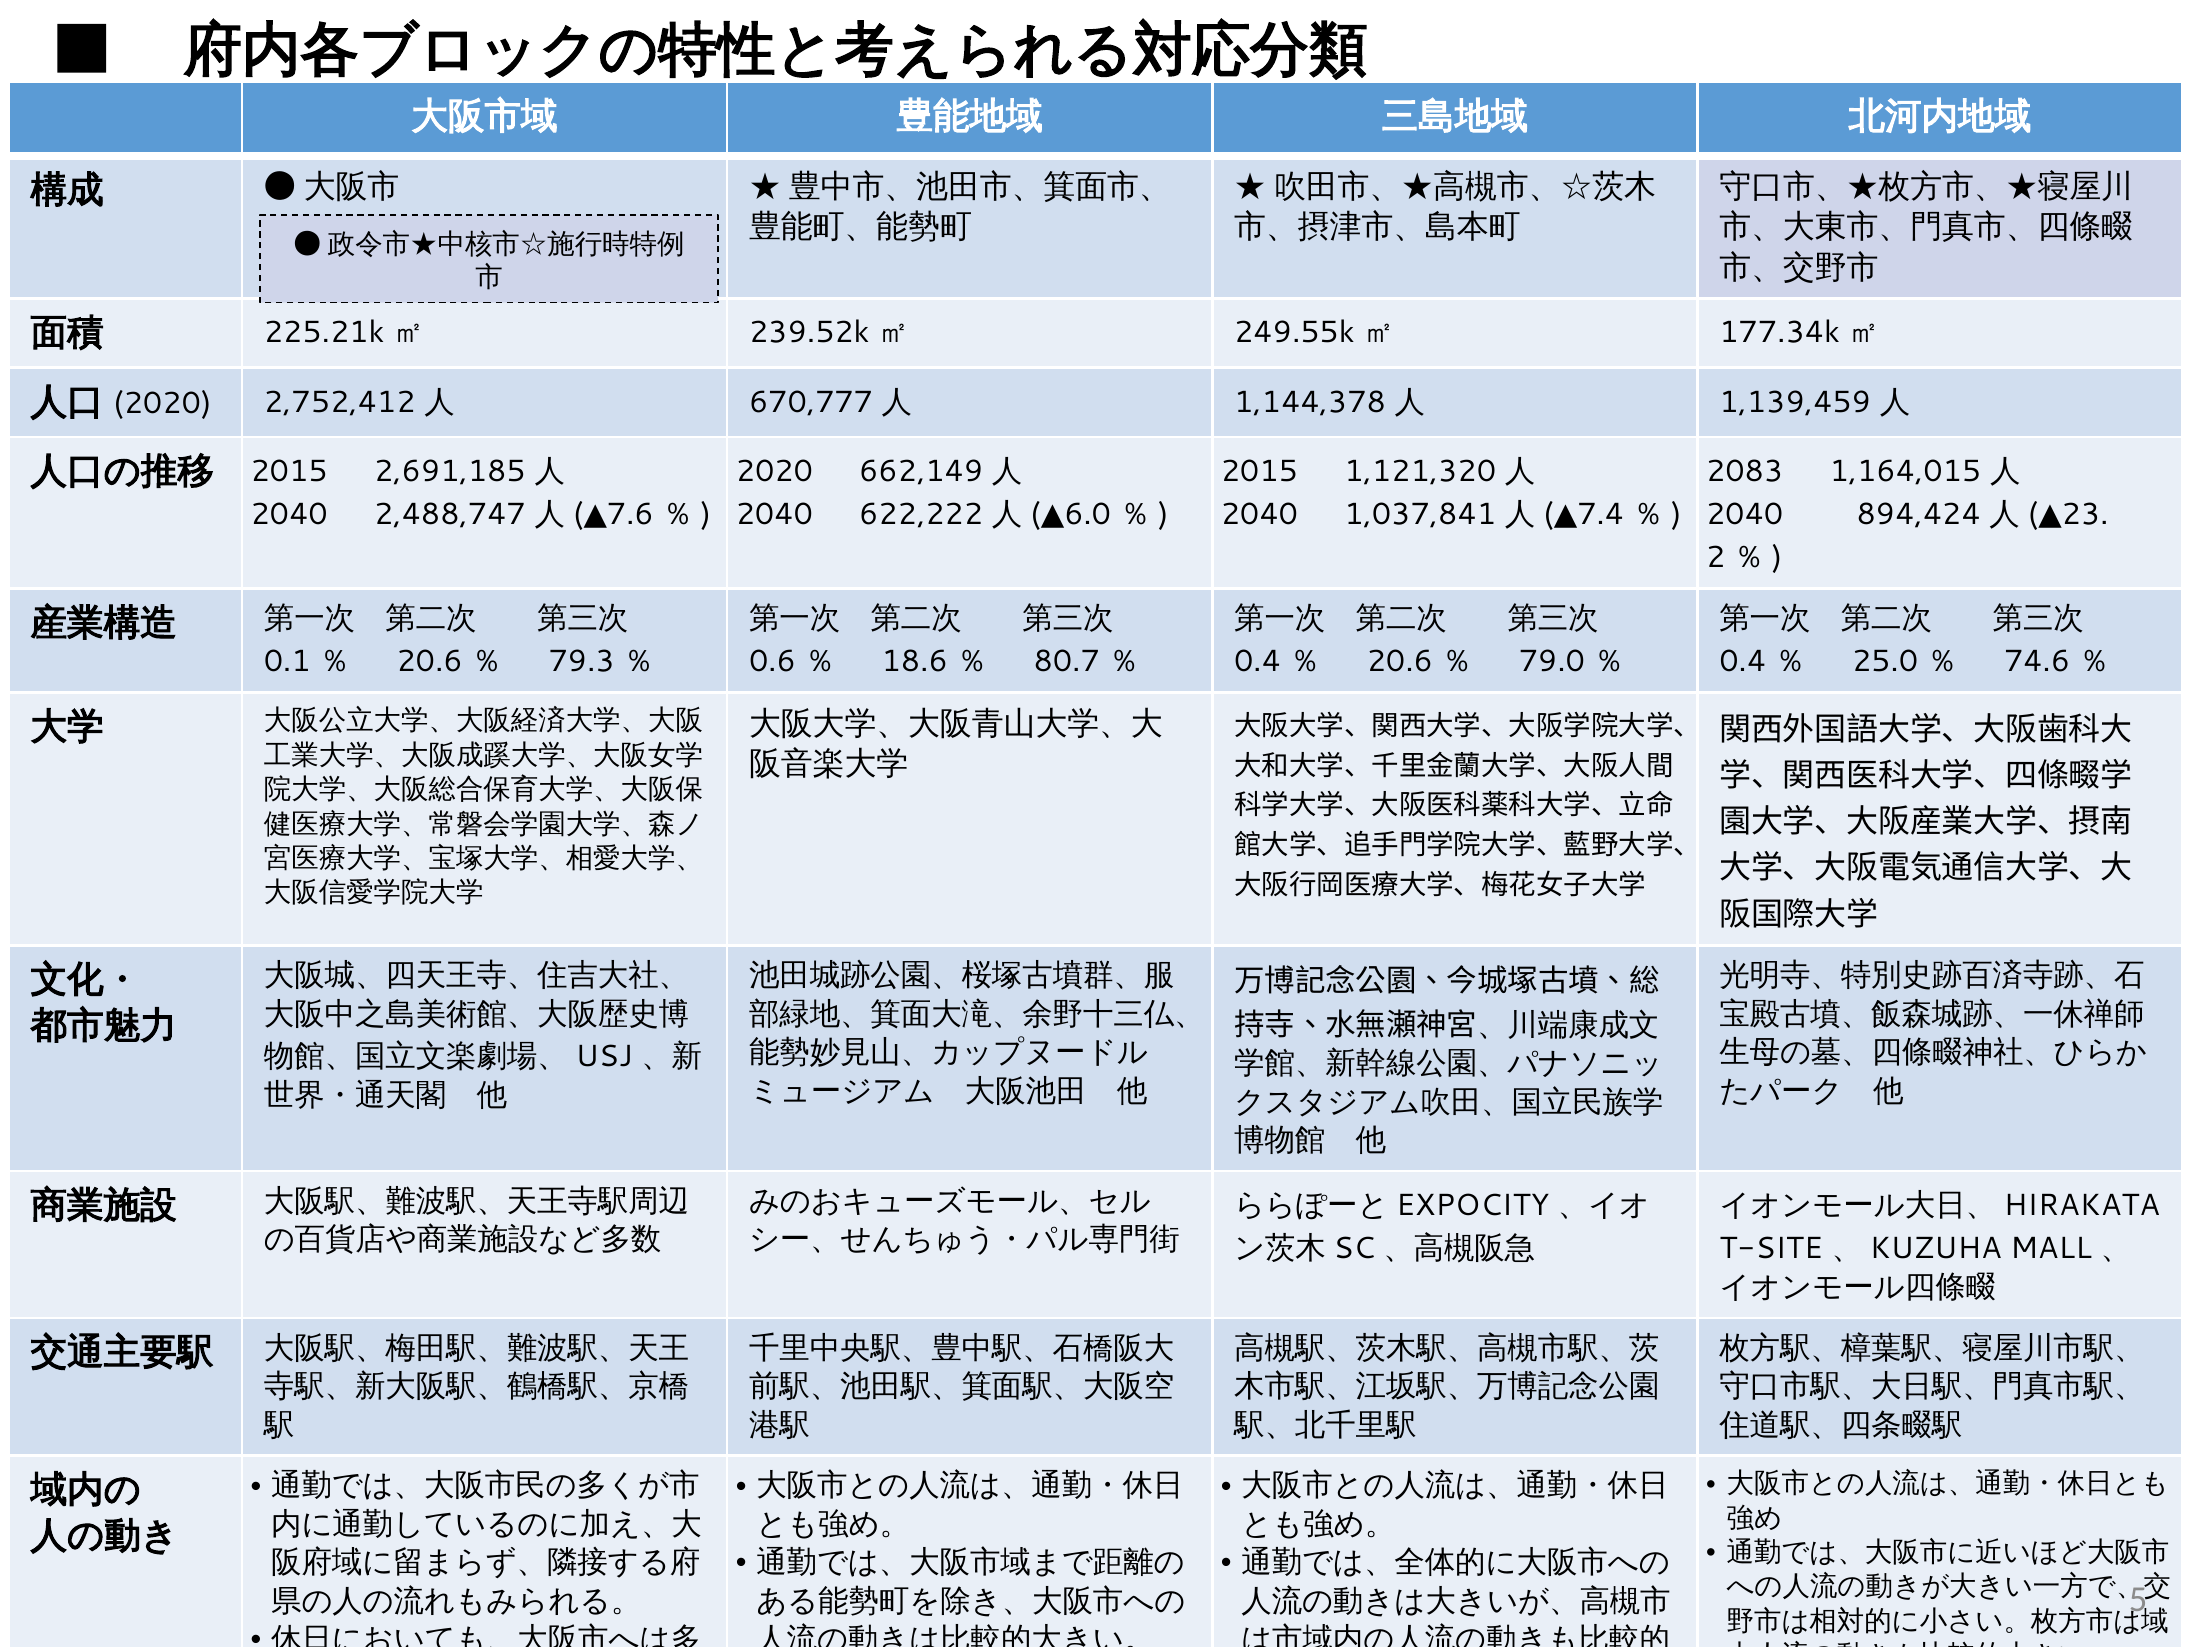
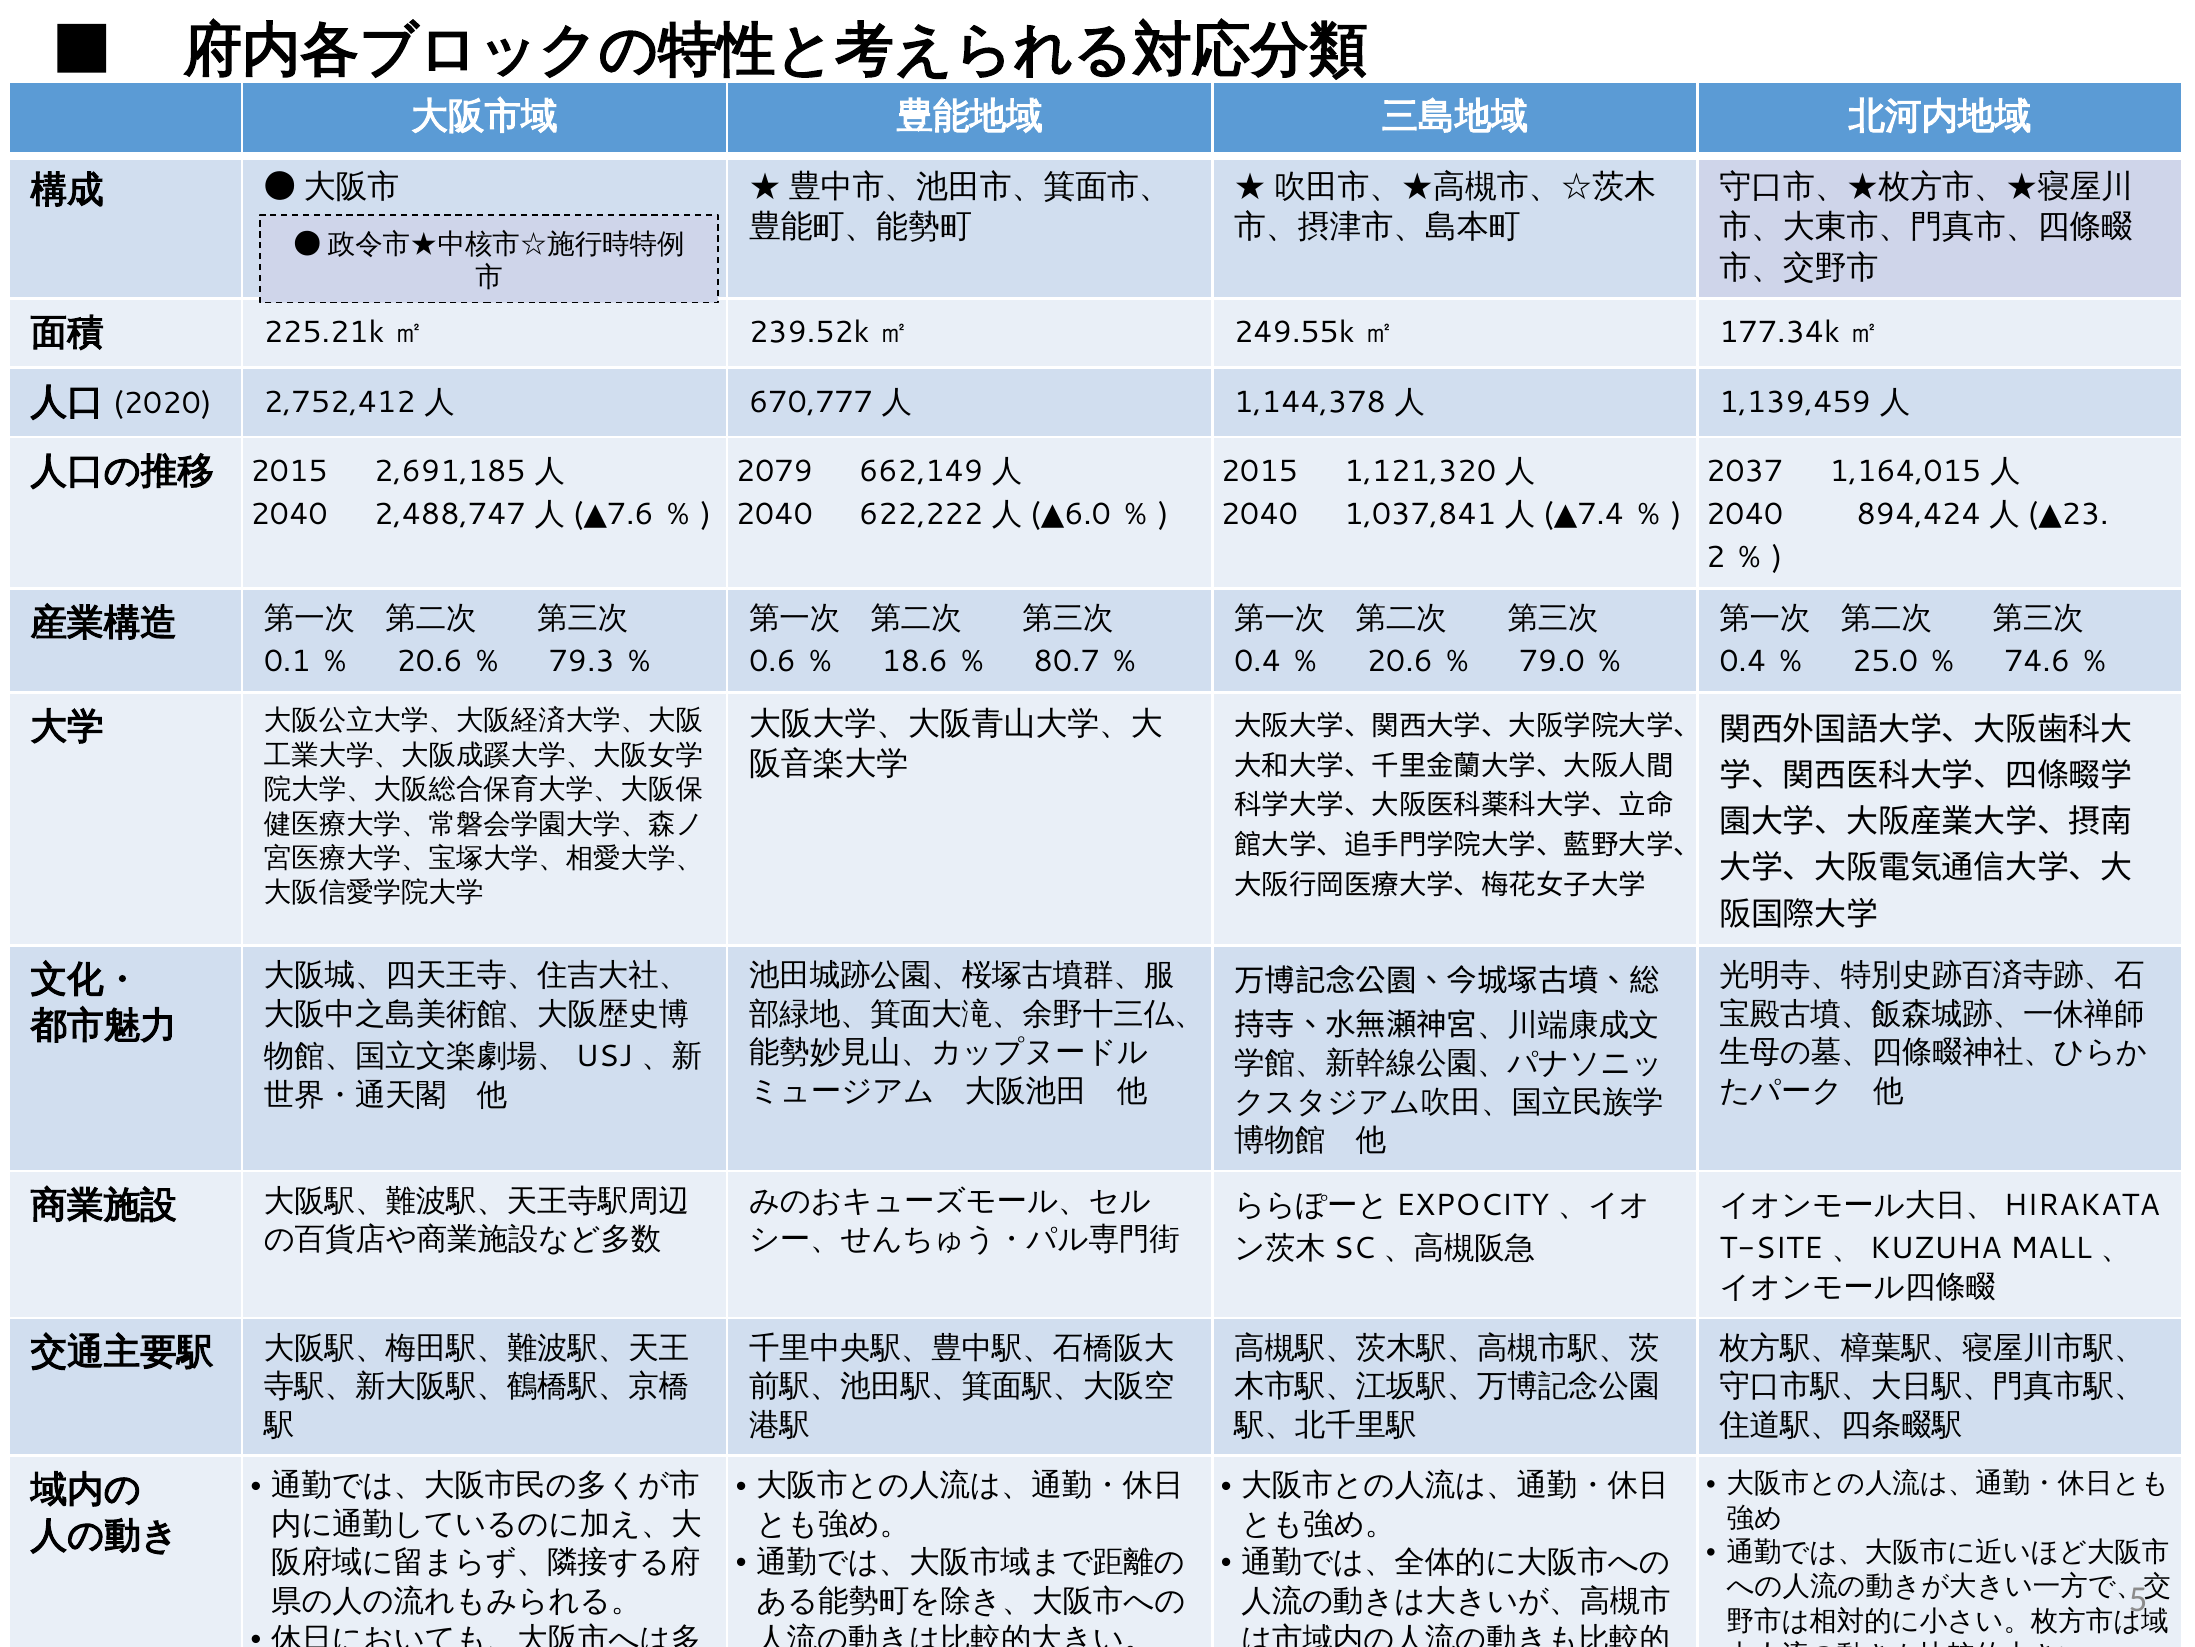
2020: 2020 -> 2079 (774, 471)
2083: 2083 -> 2037 (1745, 471)
